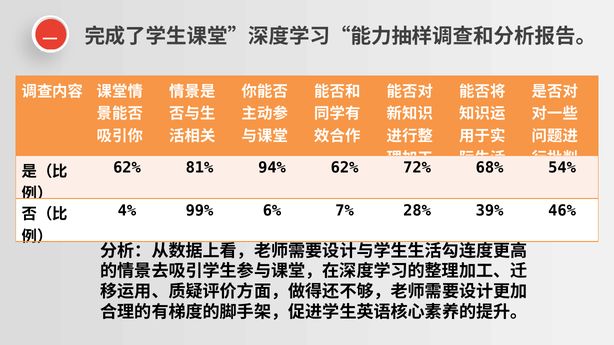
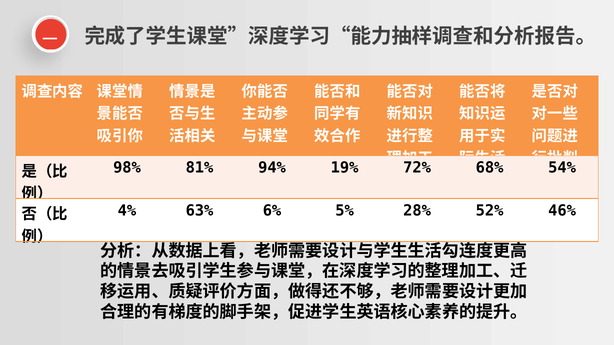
62%: 62% -> 98% (127, 168)
94% 62%: 62% -> 19% (345, 168)
99%: 99% -> 63% (199, 211)
7%: 7% -> 5% (345, 211)
39%: 39% -> 52% (490, 211)
